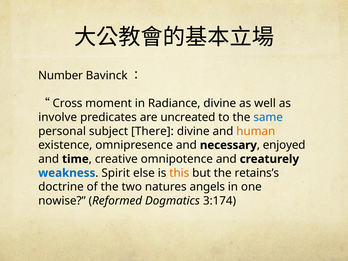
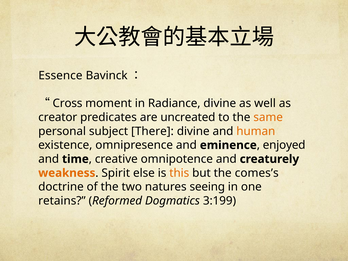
Number: Number -> Essence (60, 76)
involve: involve -> creator (58, 117)
same colour: blue -> orange (268, 117)
necessary: necessary -> eminence (228, 145)
weakness colour: blue -> orange (67, 173)
retains’s: retains’s -> comes’s (257, 173)
angels: angels -> seeing (207, 187)
nowise: nowise -> retains (62, 201)
3:174: 3:174 -> 3:199 (219, 201)
